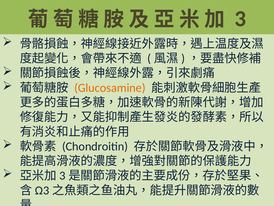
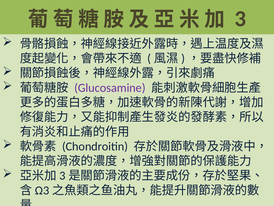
Glucosamine colour: orange -> purple (110, 88)
